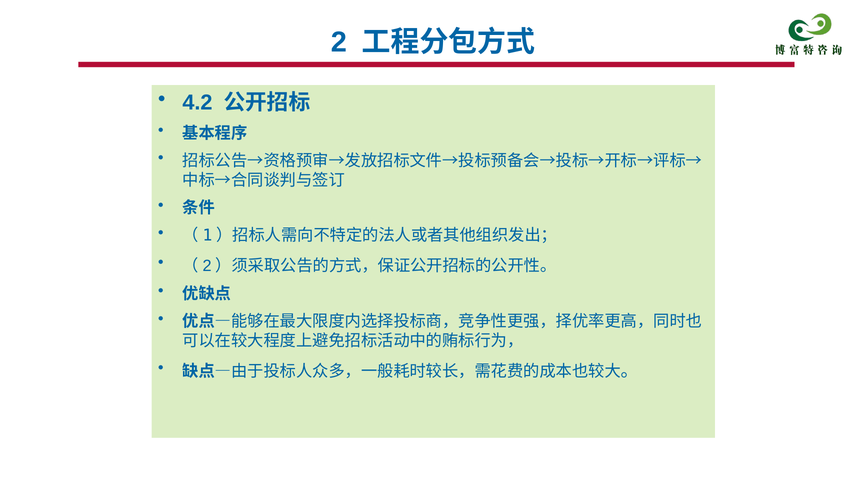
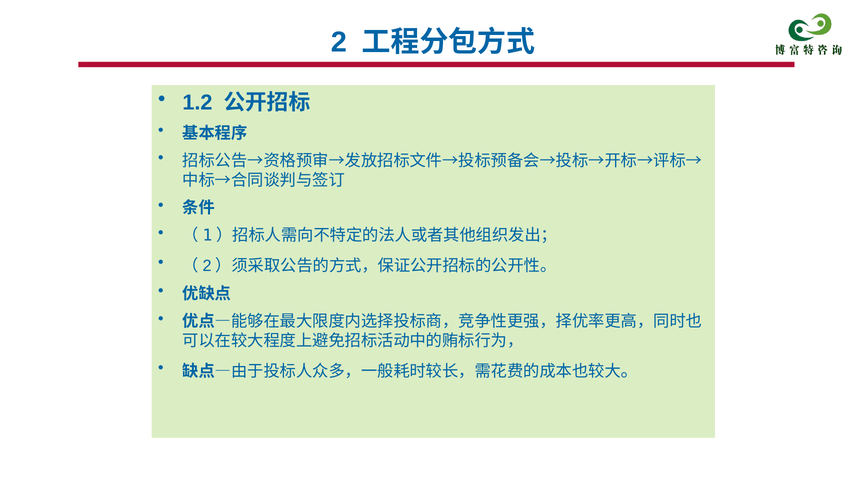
4.2: 4.2 -> 1.2 (197, 103)
